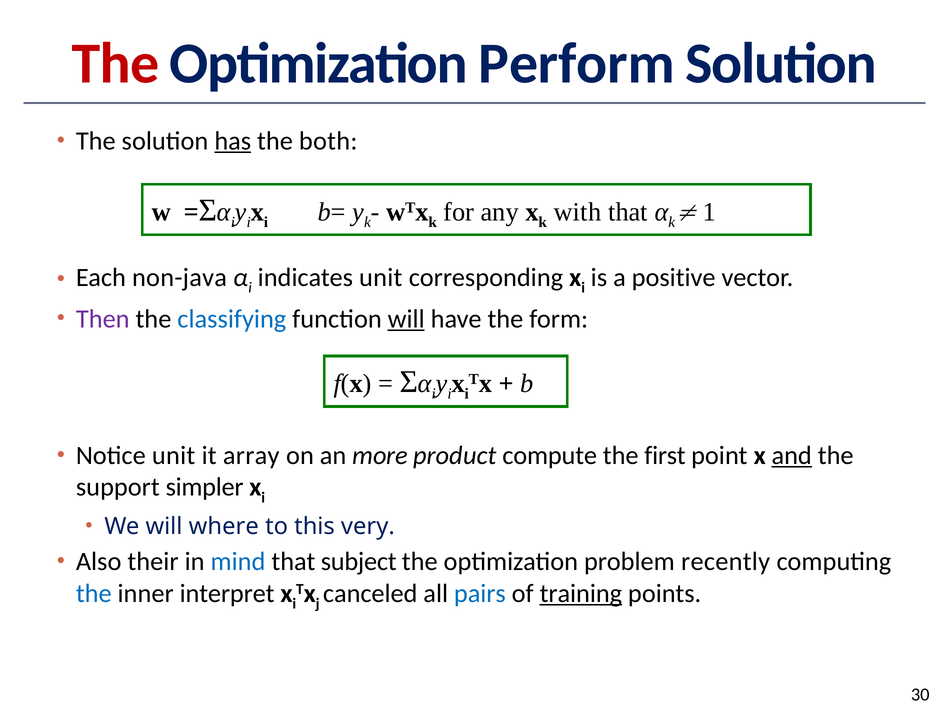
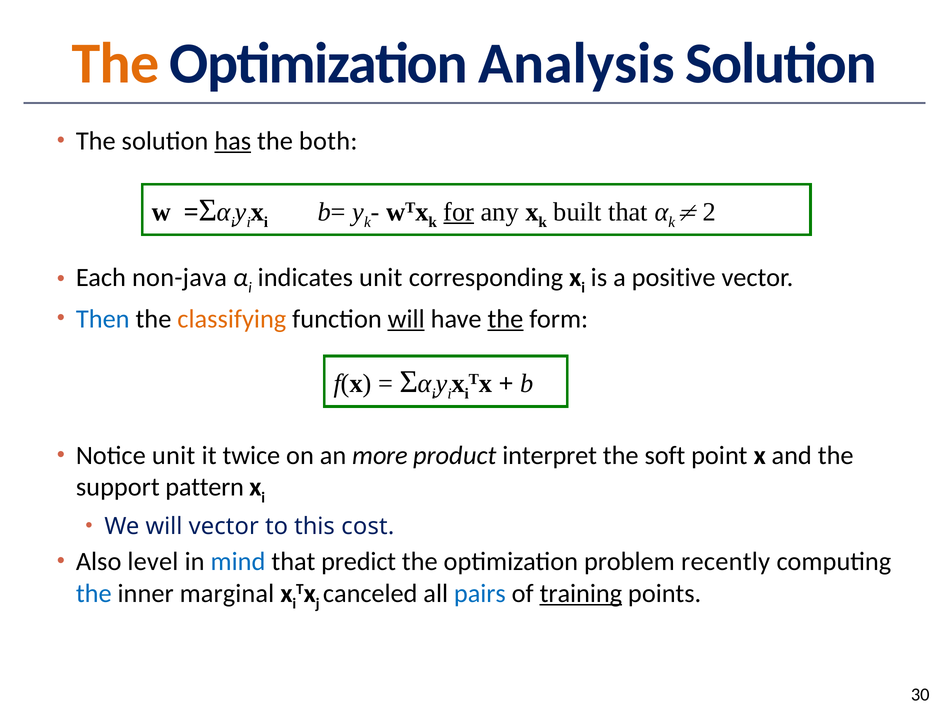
The colour: red -> orange (116, 63)
Perform: Perform -> Analysis (577, 63)
for underline: none -> present (459, 212)
with: with -> built (578, 212)
1: 1 -> 2 (709, 212)
Then colour: purple -> blue (103, 319)
classifying colour: blue -> orange (232, 319)
the underline: none -> present (505, 319)
array: array -> twice (251, 455)
compute: compute -> interpret (550, 455)
first: first -> soft (665, 455)
and underline: present -> none (792, 455)
simpler: simpler -> pattern (205, 487)
will where: where -> vector (224, 526)
very: very -> cost (368, 526)
their: their -> level (153, 562)
subject: subject -> predict (359, 562)
interpret: interpret -> marginal (227, 593)
